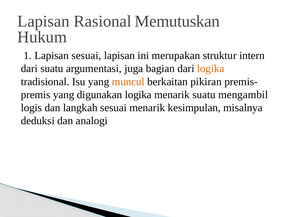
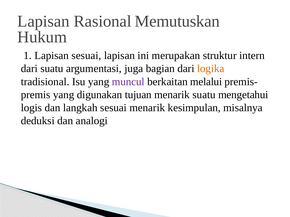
muncul colour: orange -> purple (128, 82)
pikiran: pikiran -> melalui (206, 82)
digunakan logika: logika -> tujuan (138, 95)
mengambil: mengambil -> mengetahui (243, 95)
